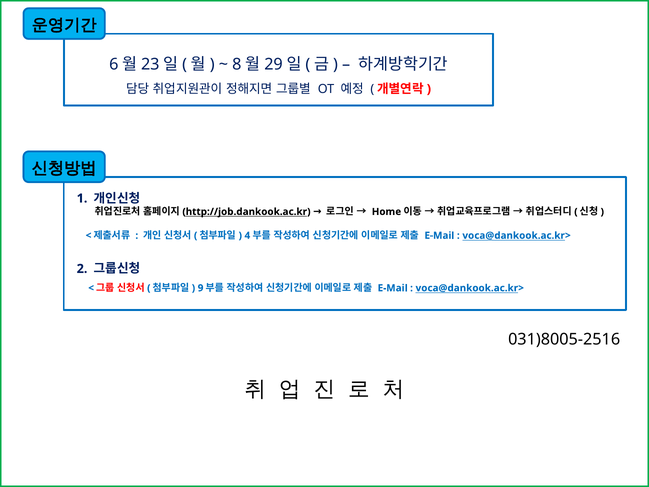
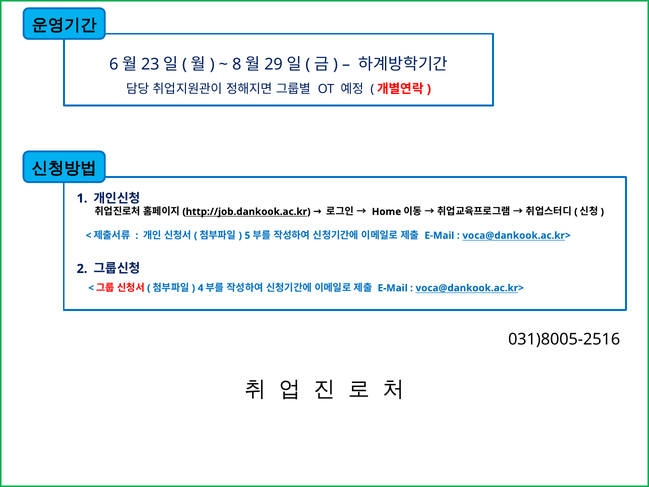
4: 4 -> 5 (247, 235)
9: 9 -> 4 (201, 288)
